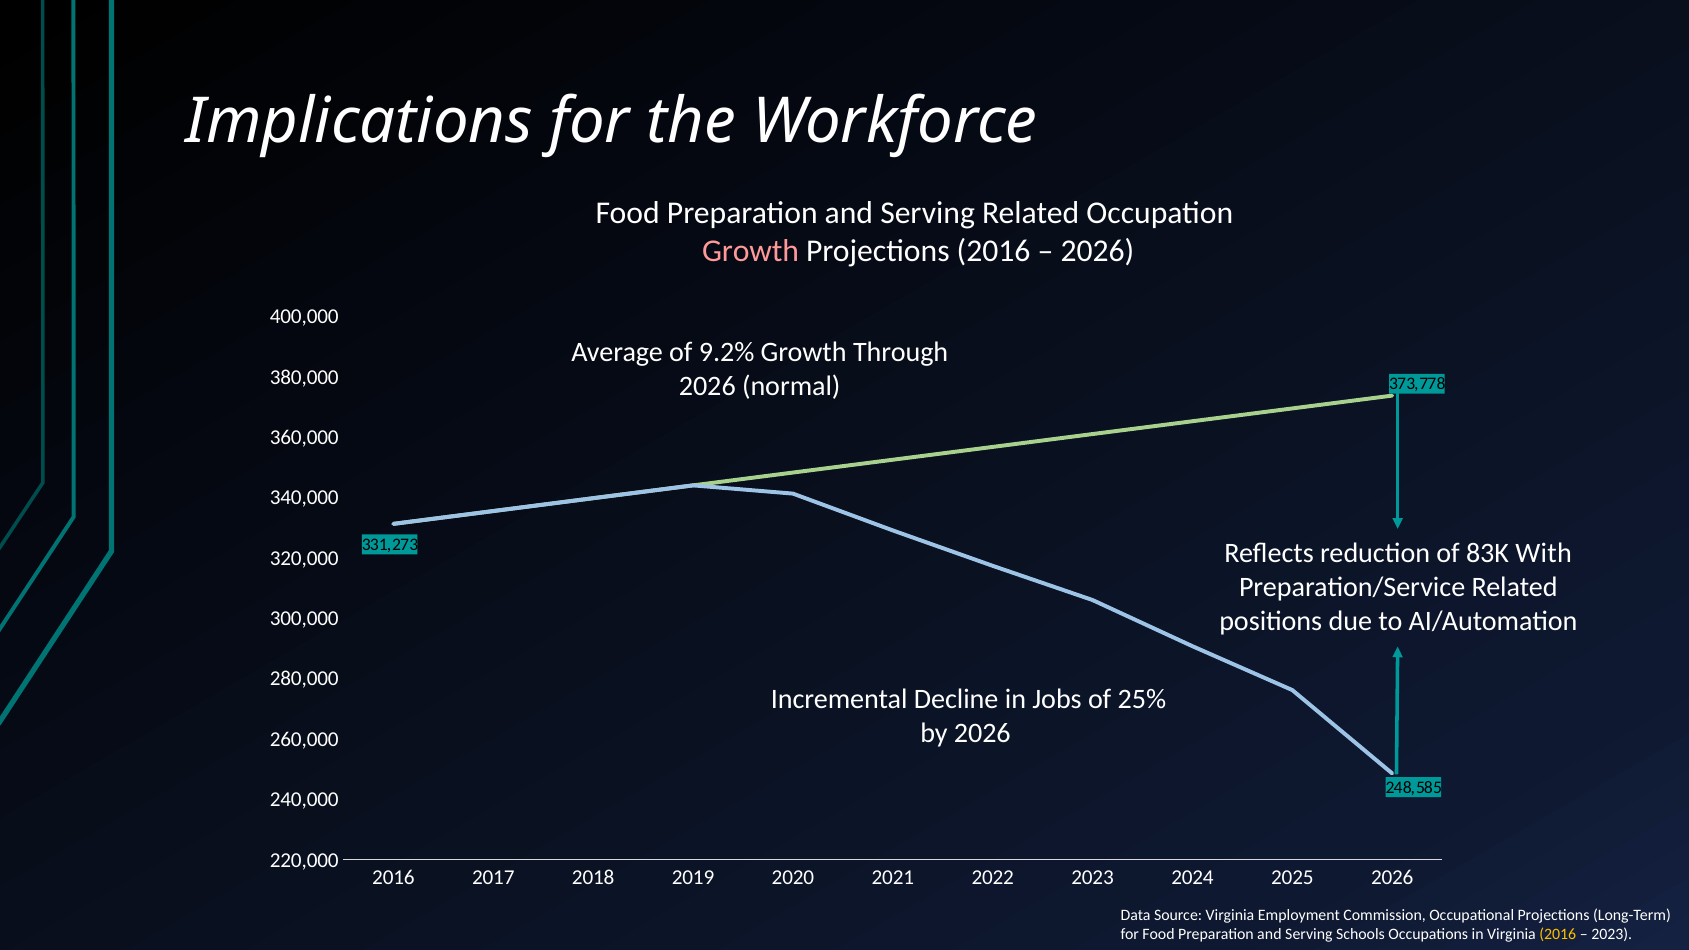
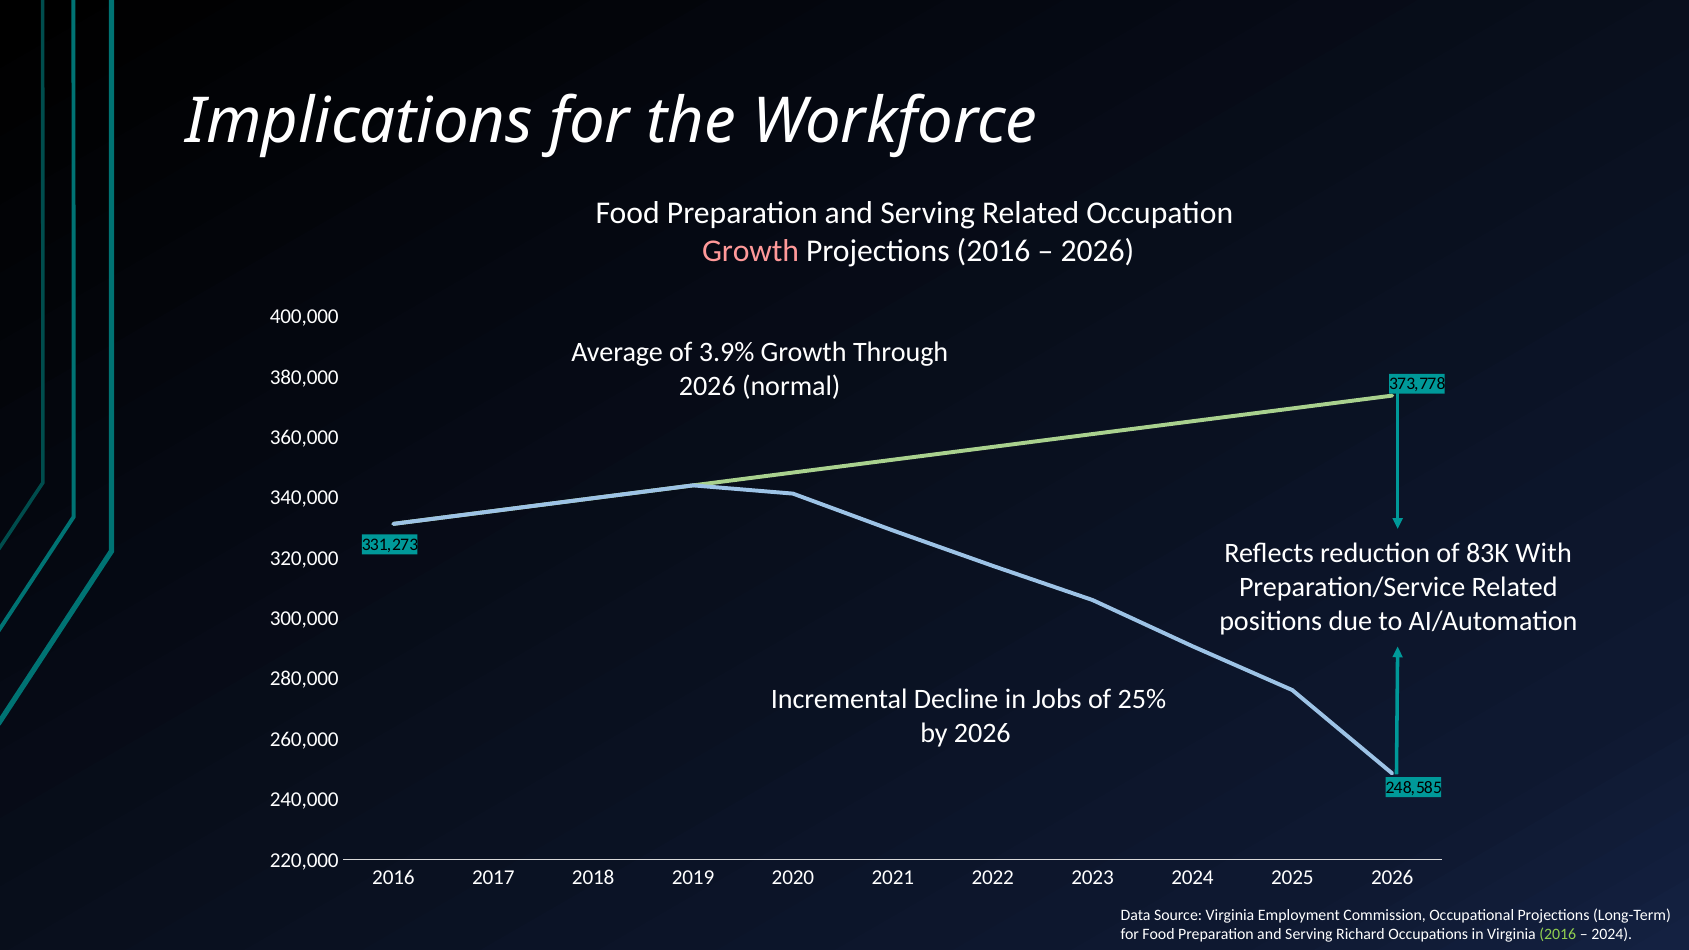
9.2%: 9.2% -> 3.9% (727, 352)
Schools: Schools -> Richard (1361, 934)
2016 colour: yellow -> light green (1558, 934)
2023: 2023 -> 2024 (1612, 934)
